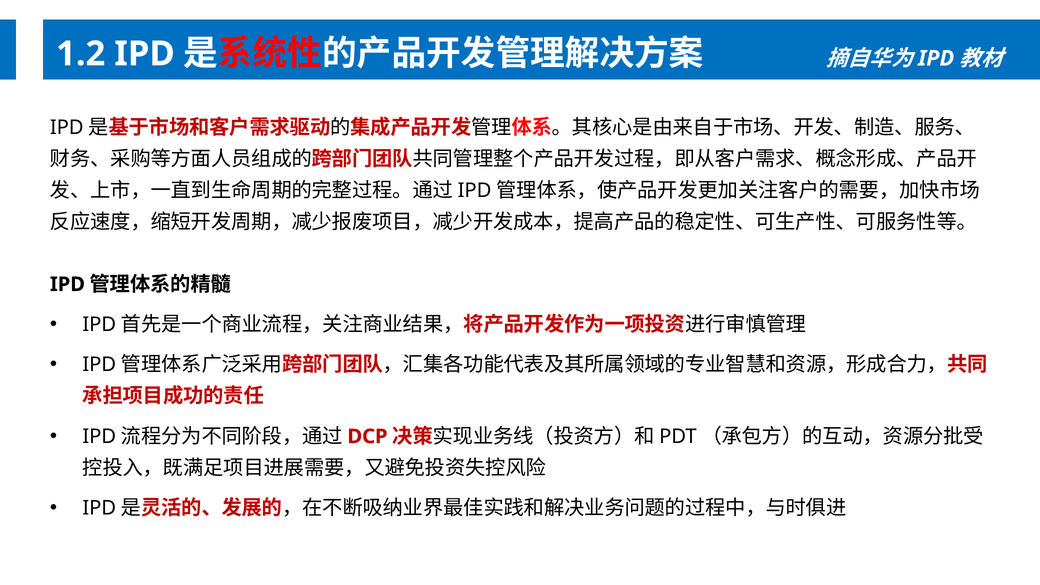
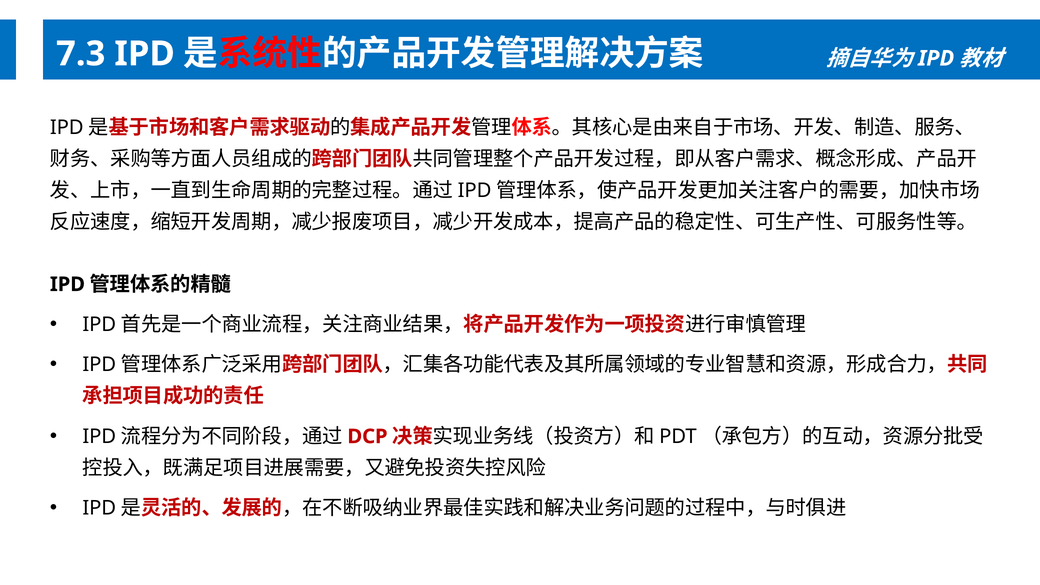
1.2: 1.2 -> 7.3 (81, 54)
